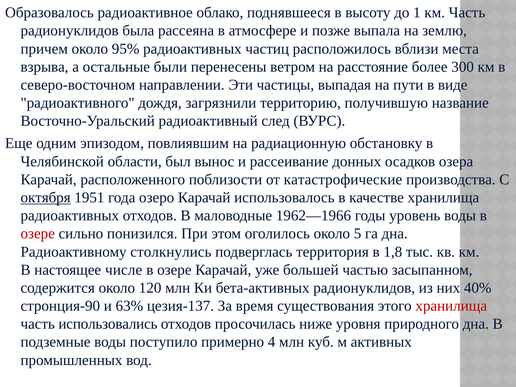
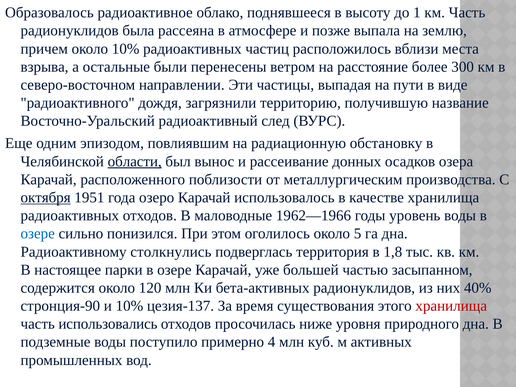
около 95%: 95% -> 10% (126, 49)
области underline: none -> present (135, 161)
катастрофические: катастрофические -> металлургическим (343, 179)
озере colour: red -> blue (38, 234)
числе: числе -> парки (124, 270)
и 63%: 63% -> 10% (129, 306)
